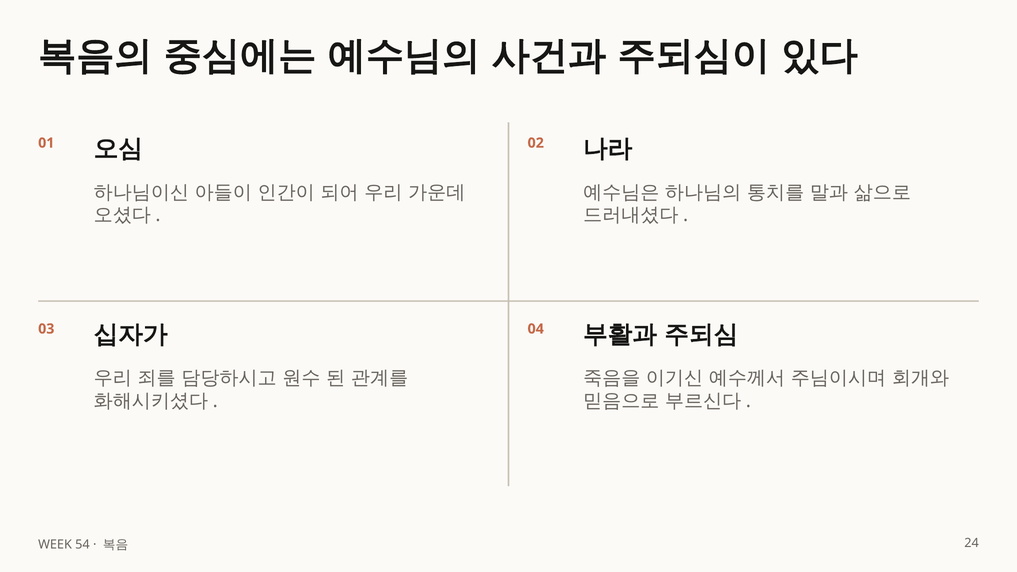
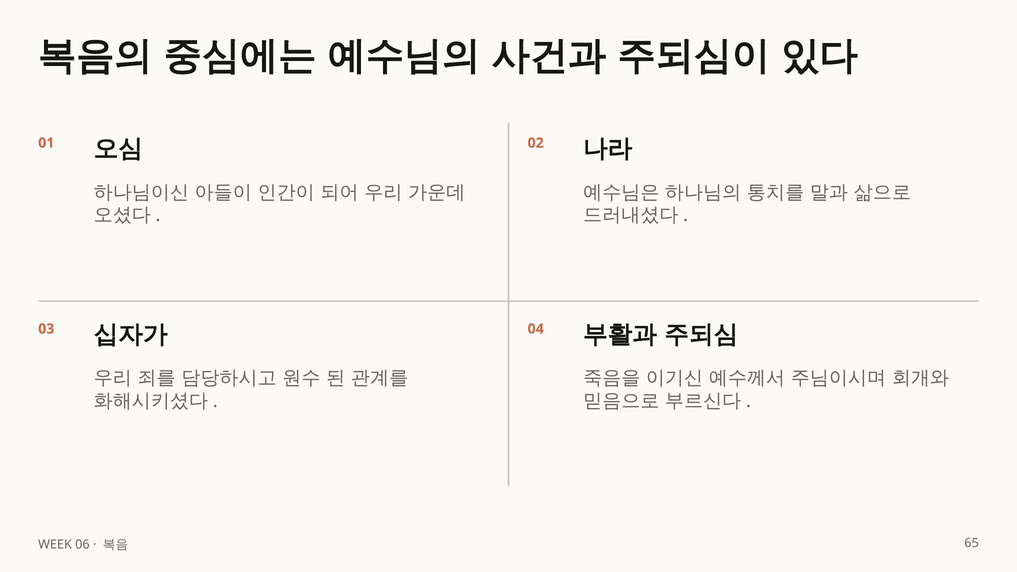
54: 54 -> 06 (82, 545)
24: 24 -> 65 (972, 543)
